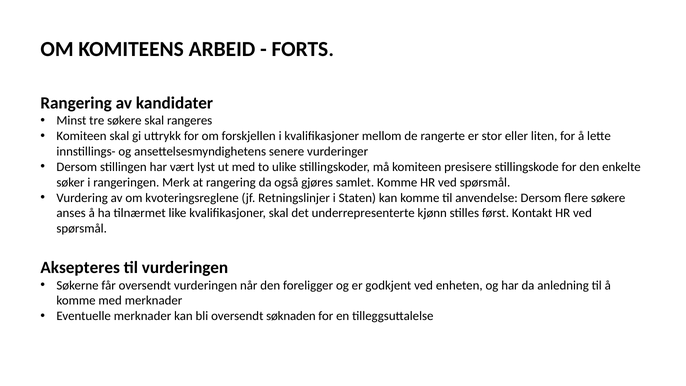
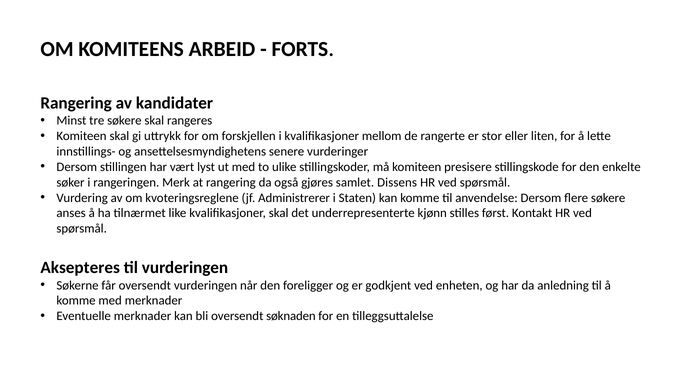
samlet Komme: Komme -> Dissens (397, 182)
Retningslinjer: Retningslinjer -> Administrerer (294, 198)
